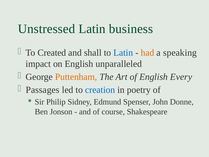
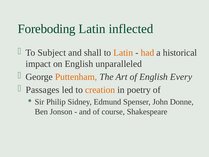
Unstressed: Unstressed -> Foreboding (47, 29)
business: business -> inflected (131, 29)
Created: Created -> Subject (52, 53)
Latin colour: blue -> orange (123, 53)
speaking: speaking -> historical (180, 53)
creation colour: blue -> orange (100, 90)
